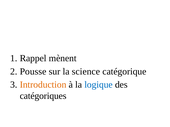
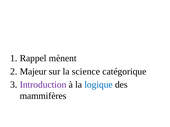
Pousse: Pousse -> Majeur (33, 72)
Introduction colour: orange -> purple (43, 85)
catégoriques: catégoriques -> mammifères (43, 96)
